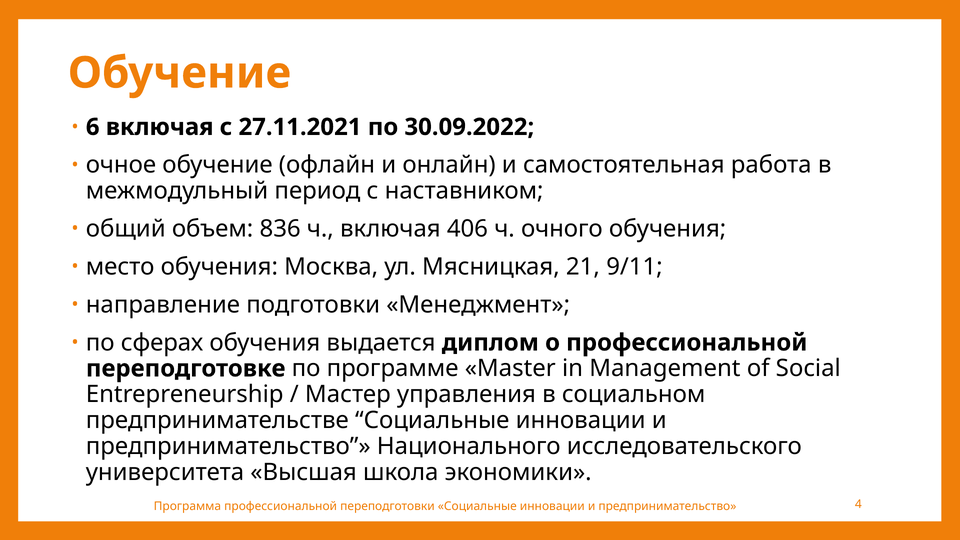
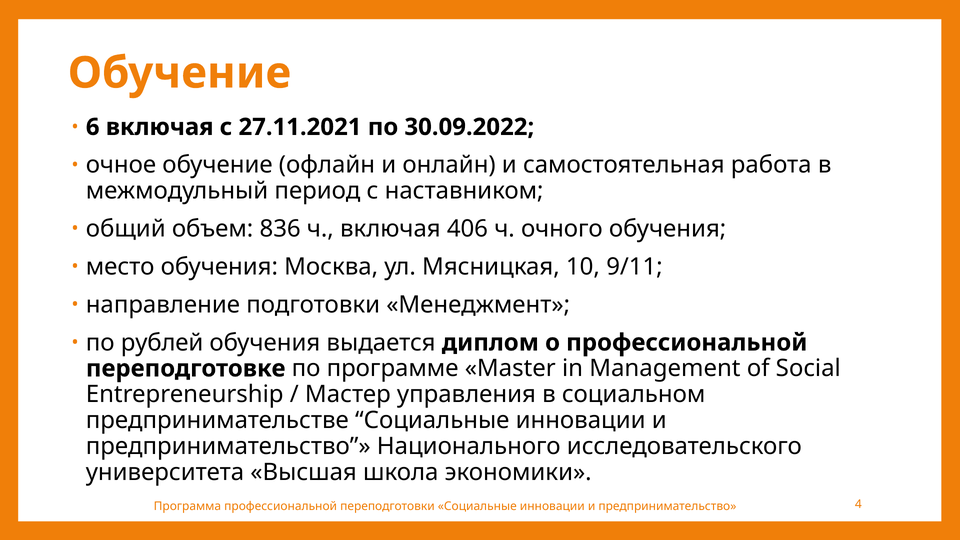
21: 21 -> 10 (583, 267)
сферах: сферах -> рублей (162, 343)
